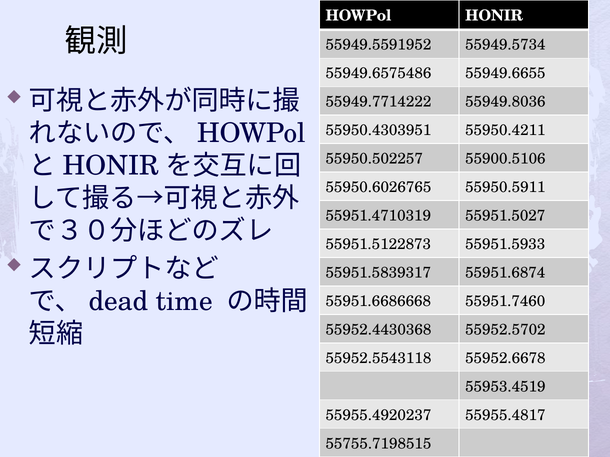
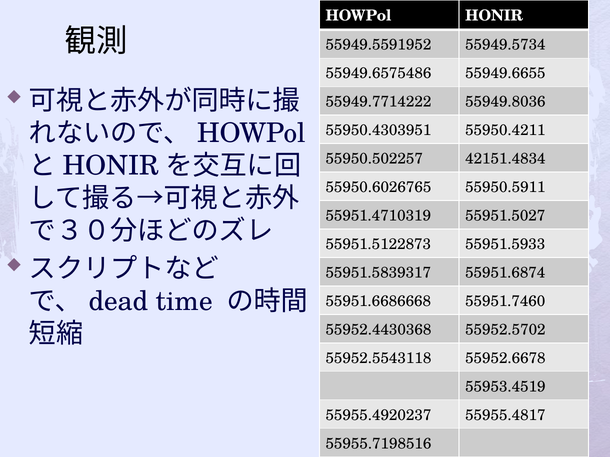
55900.5106: 55900.5106 -> 42151.4834 (505, 159)
55755.7198515: 55755.7198515 -> 55955.7198516 (378, 444)
